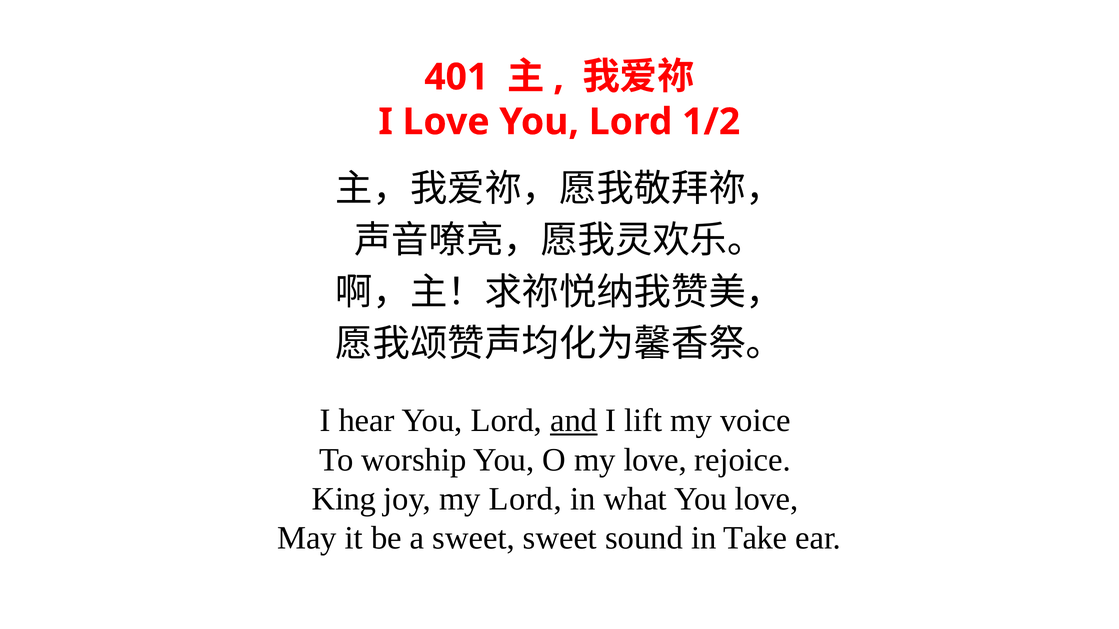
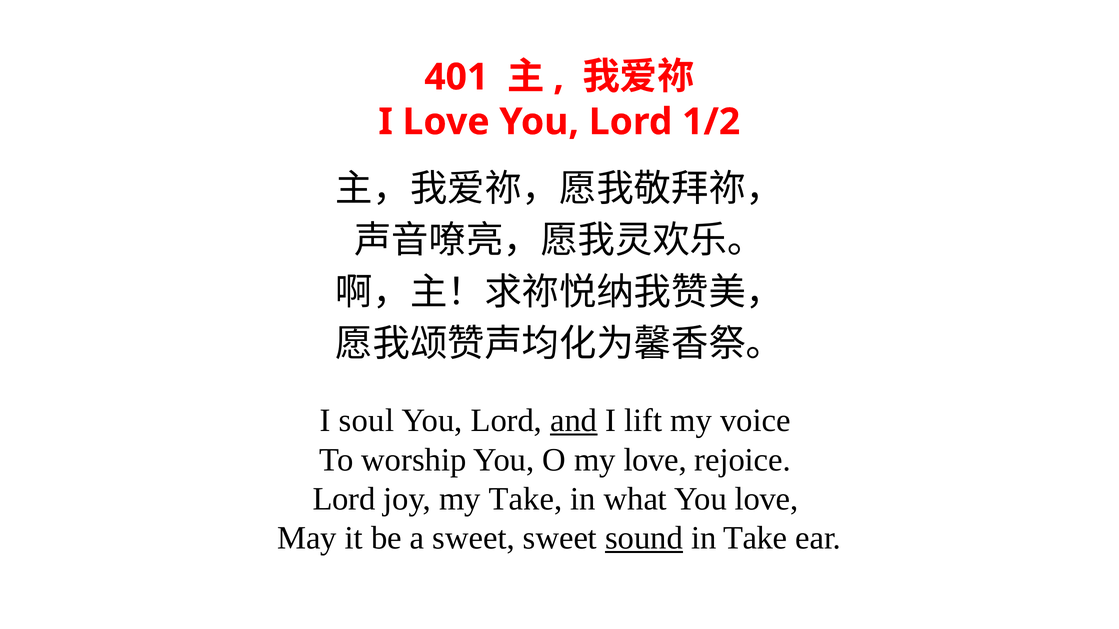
hear: hear -> soul (366, 421)
King: King -> Lord (344, 499)
my Lord: Lord -> Take (526, 499)
sound underline: none -> present (644, 539)
